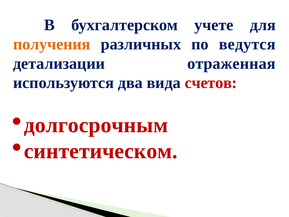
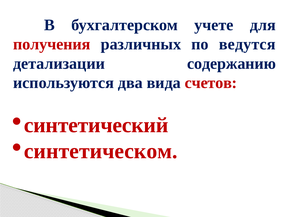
получения colour: orange -> red (52, 44)
отраженная: отраженная -> содержанию (232, 63)
долгосрочным: долгосрочным -> синтетический (96, 125)
